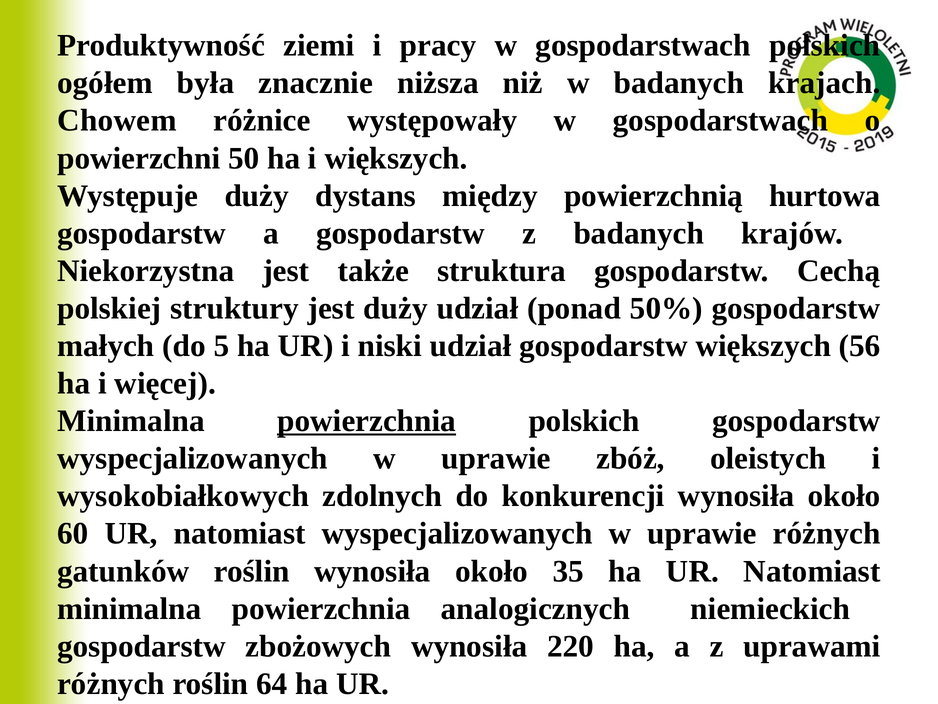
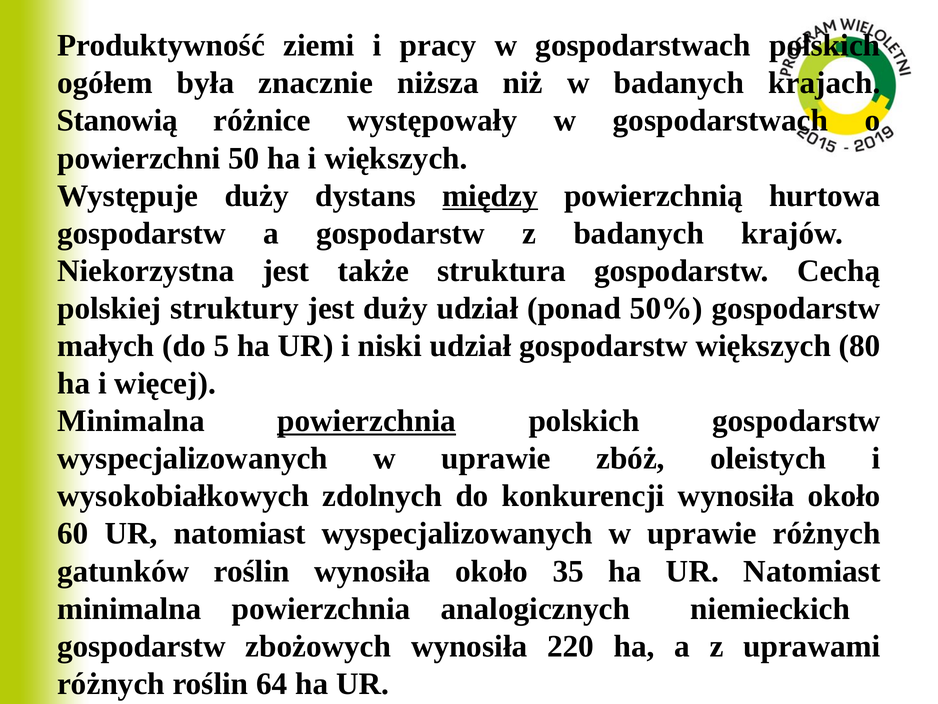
Chowem: Chowem -> Stanowią (117, 121)
między underline: none -> present (490, 196)
56: 56 -> 80 (860, 346)
